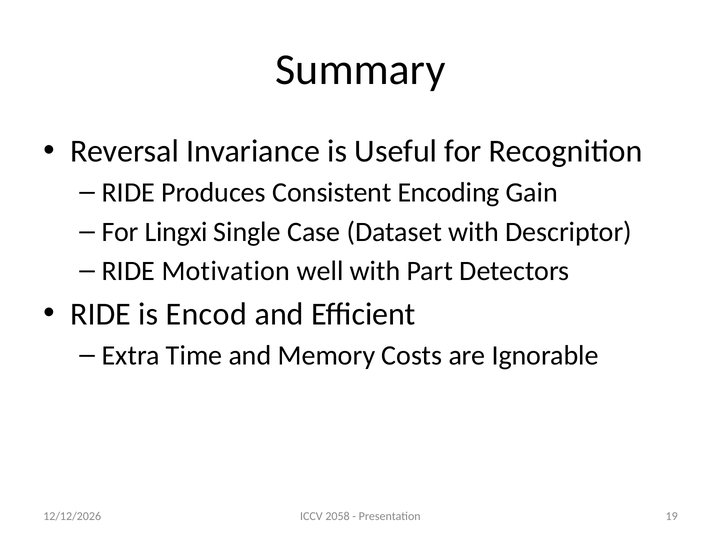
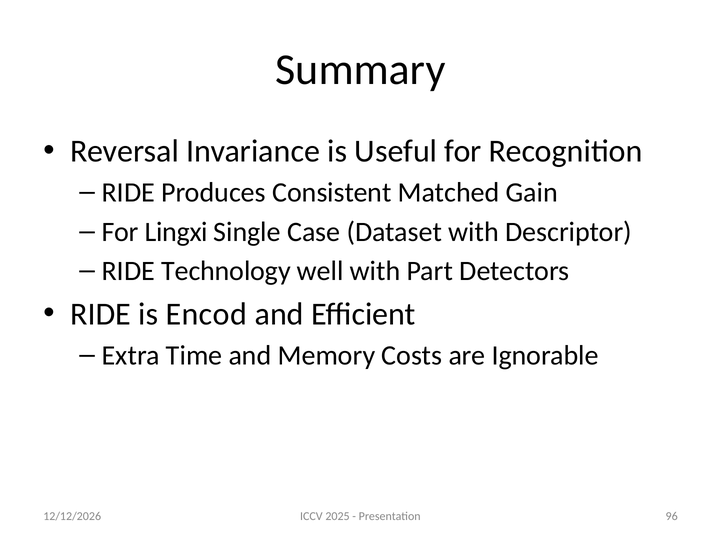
Encoding: Encoding -> Matched (448, 193)
Motivation: Motivation -> Technology (226, 271)
2058: 2058 -> 2025 (338, 516)
19: 19 -> 96 (672, 516)
